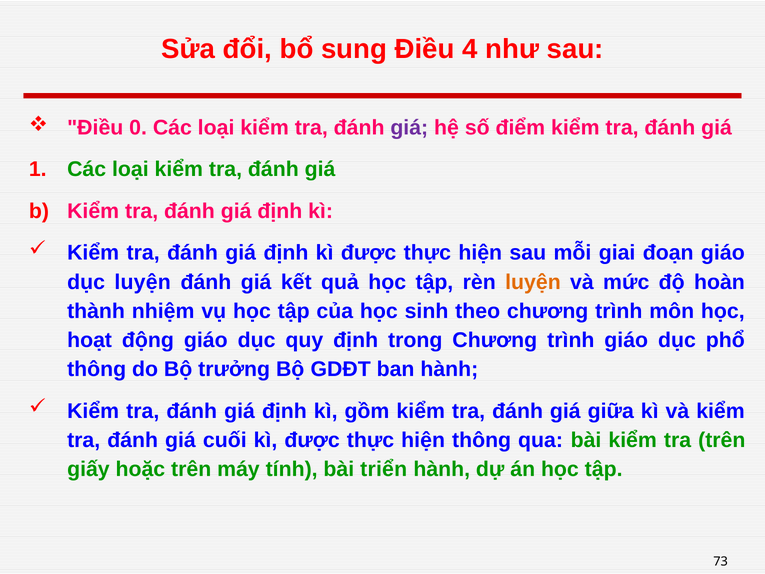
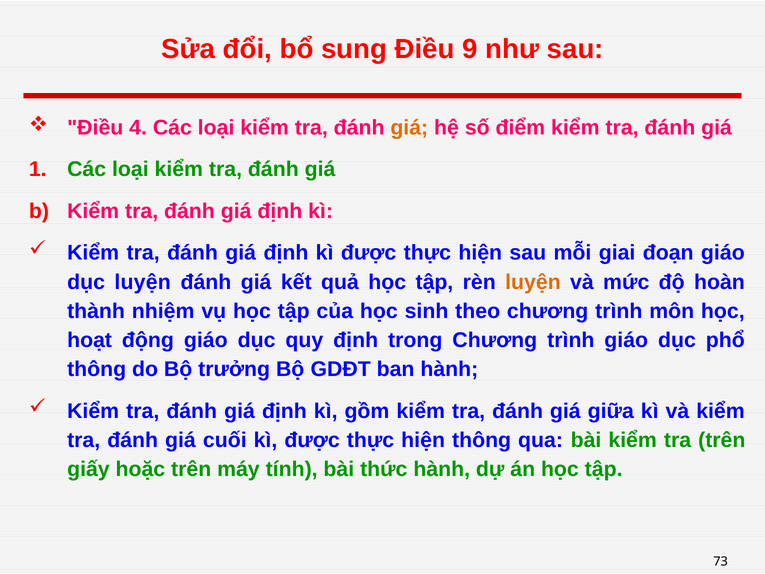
4: 4 -> 9 (470, 49)
0: 0 -> 4 (138, 127)
giá colour: purple -> orange (409, 127)
triển: triển -> thức (384, 469)
